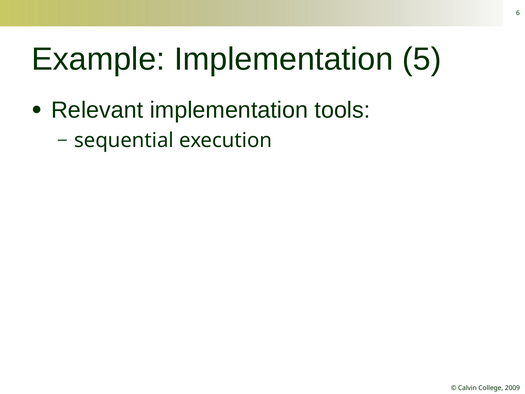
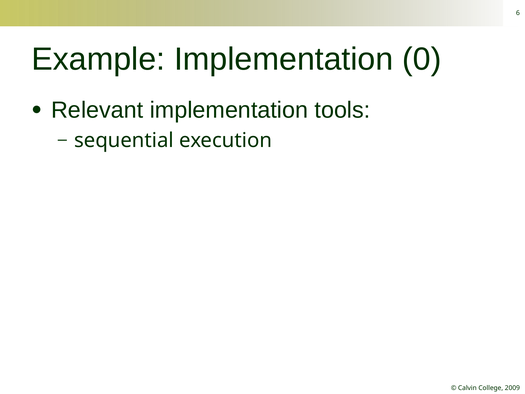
5: 5 -> 0 (422, 59)
